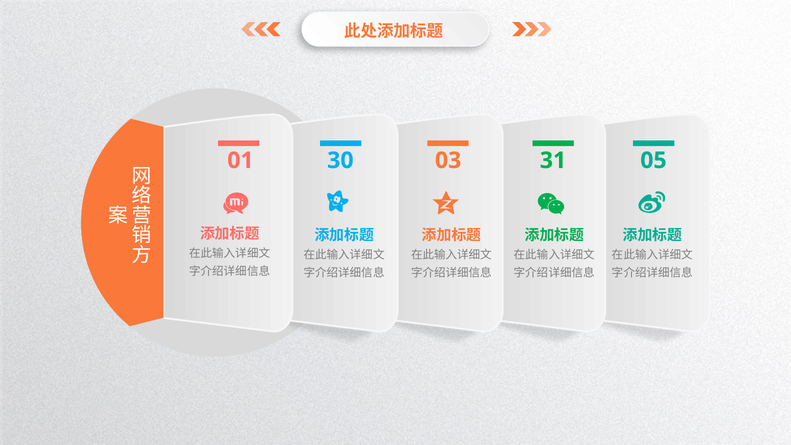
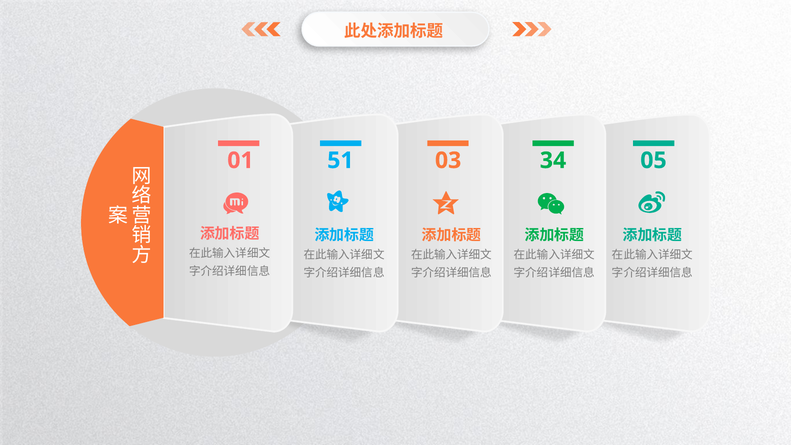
30: 30 -> 51 (340, 160)
31: 31 -> 34 (553, 160)
